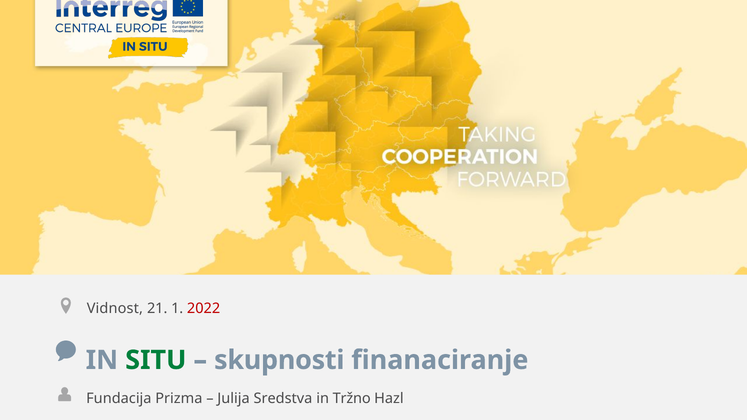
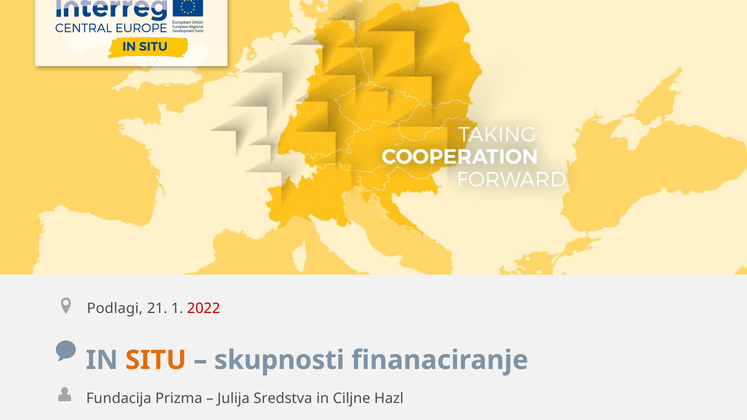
Vidnost: Vidnost -> Podlagi (115, 309)
SITU colour: green -> orange (156, 360)
Tržno: Tržno -> Ciljne (352, 399)
